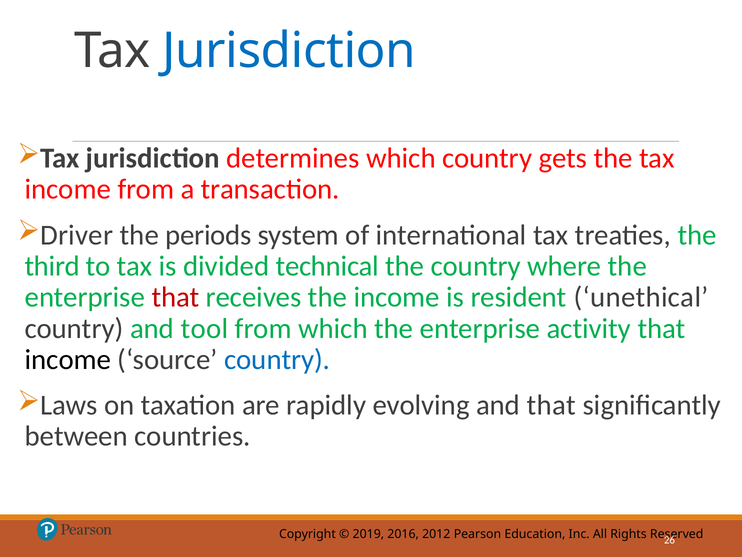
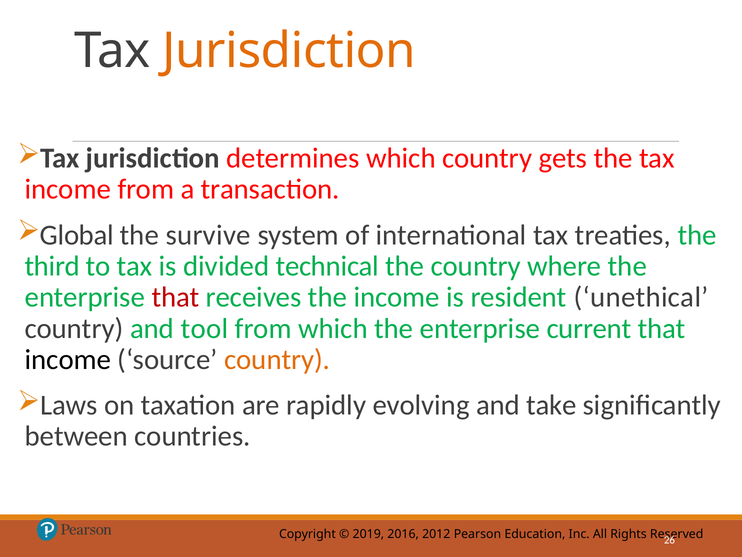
Jurisdiction colour: blue -> orange (289, 51)
Driver: Driver -> Global (77, 235)
periods: periods -> survive (208, 235)
activity: activity -> current (589, 328)
country colour: blue -> orange (277, 359)
and that: that -> take (551, 405)
